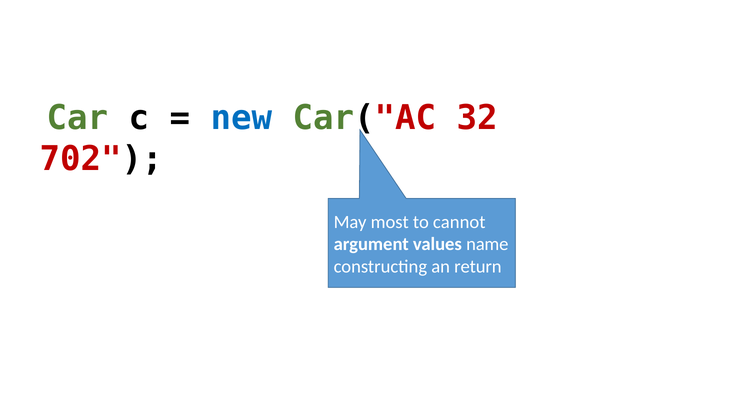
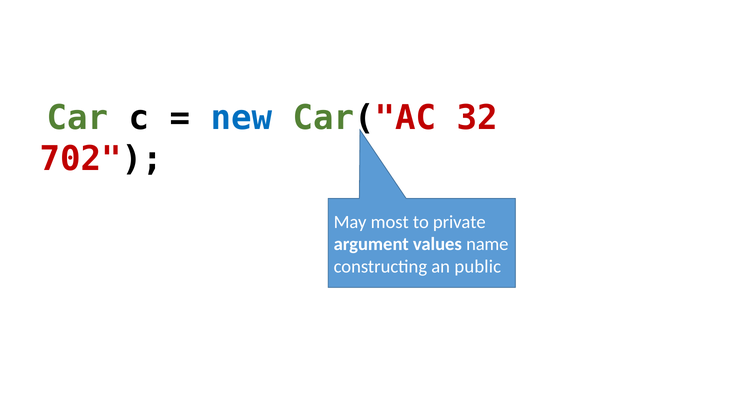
cannot: cannot -> private (459, 222)
return: return -> public (478, 266)
